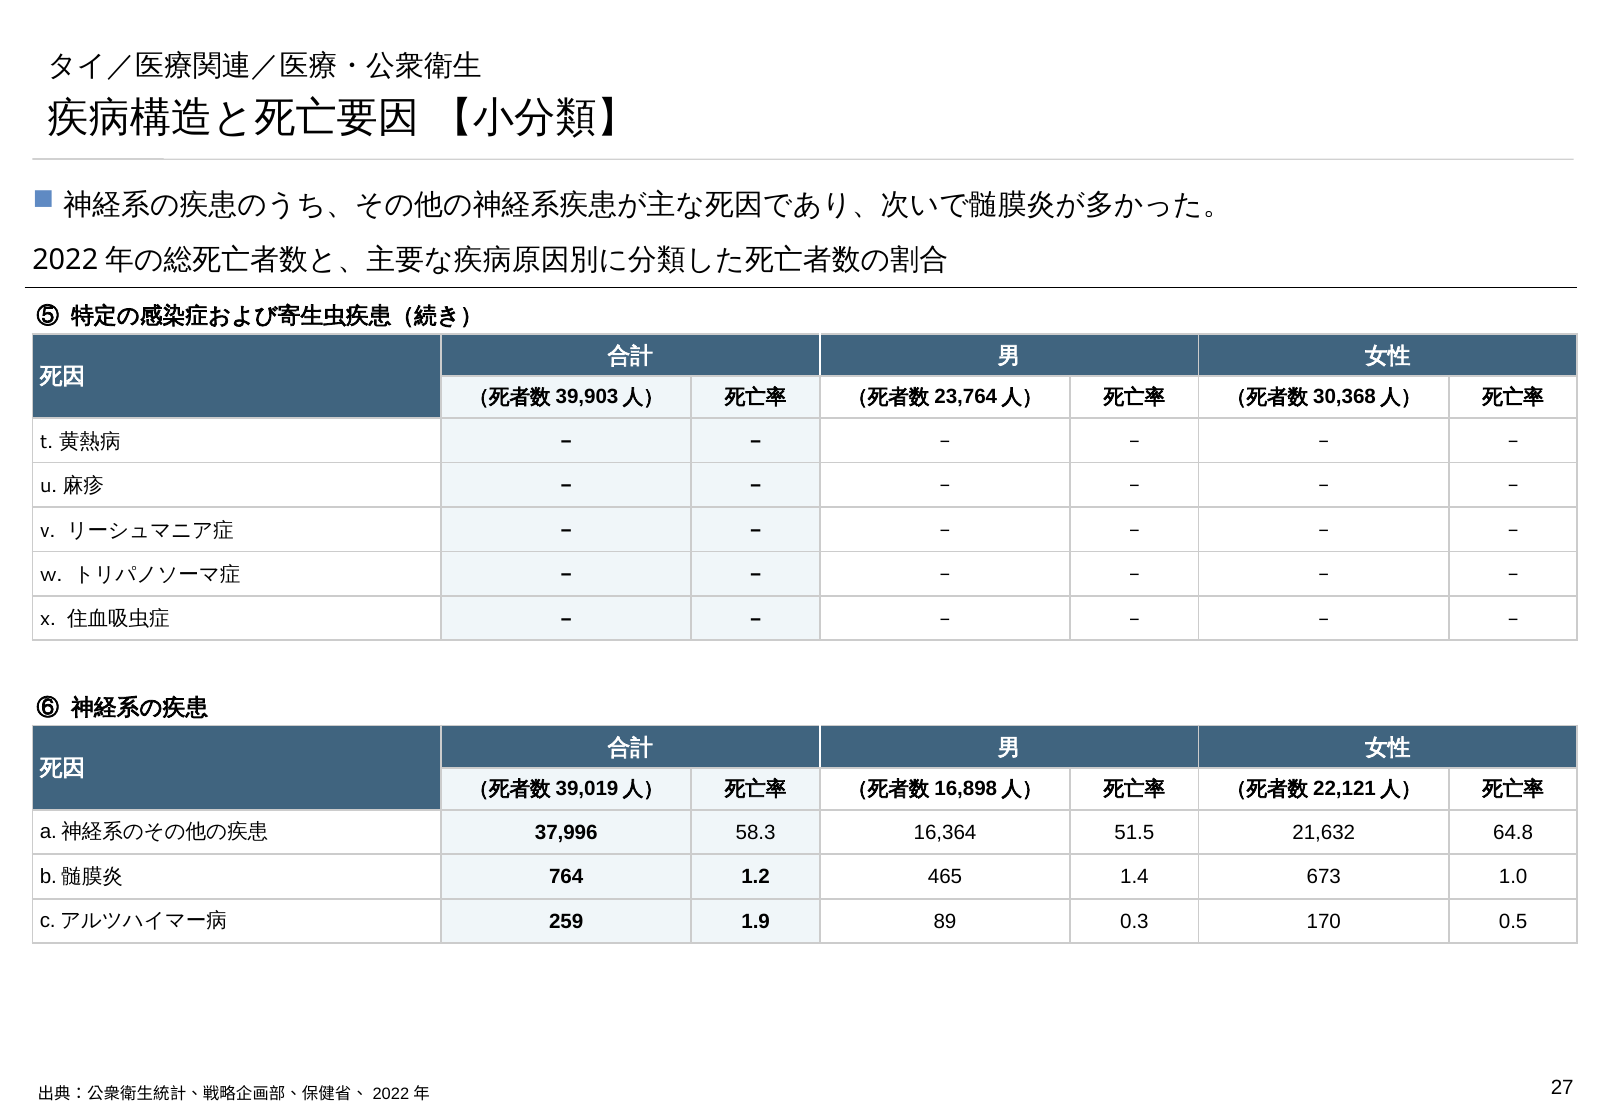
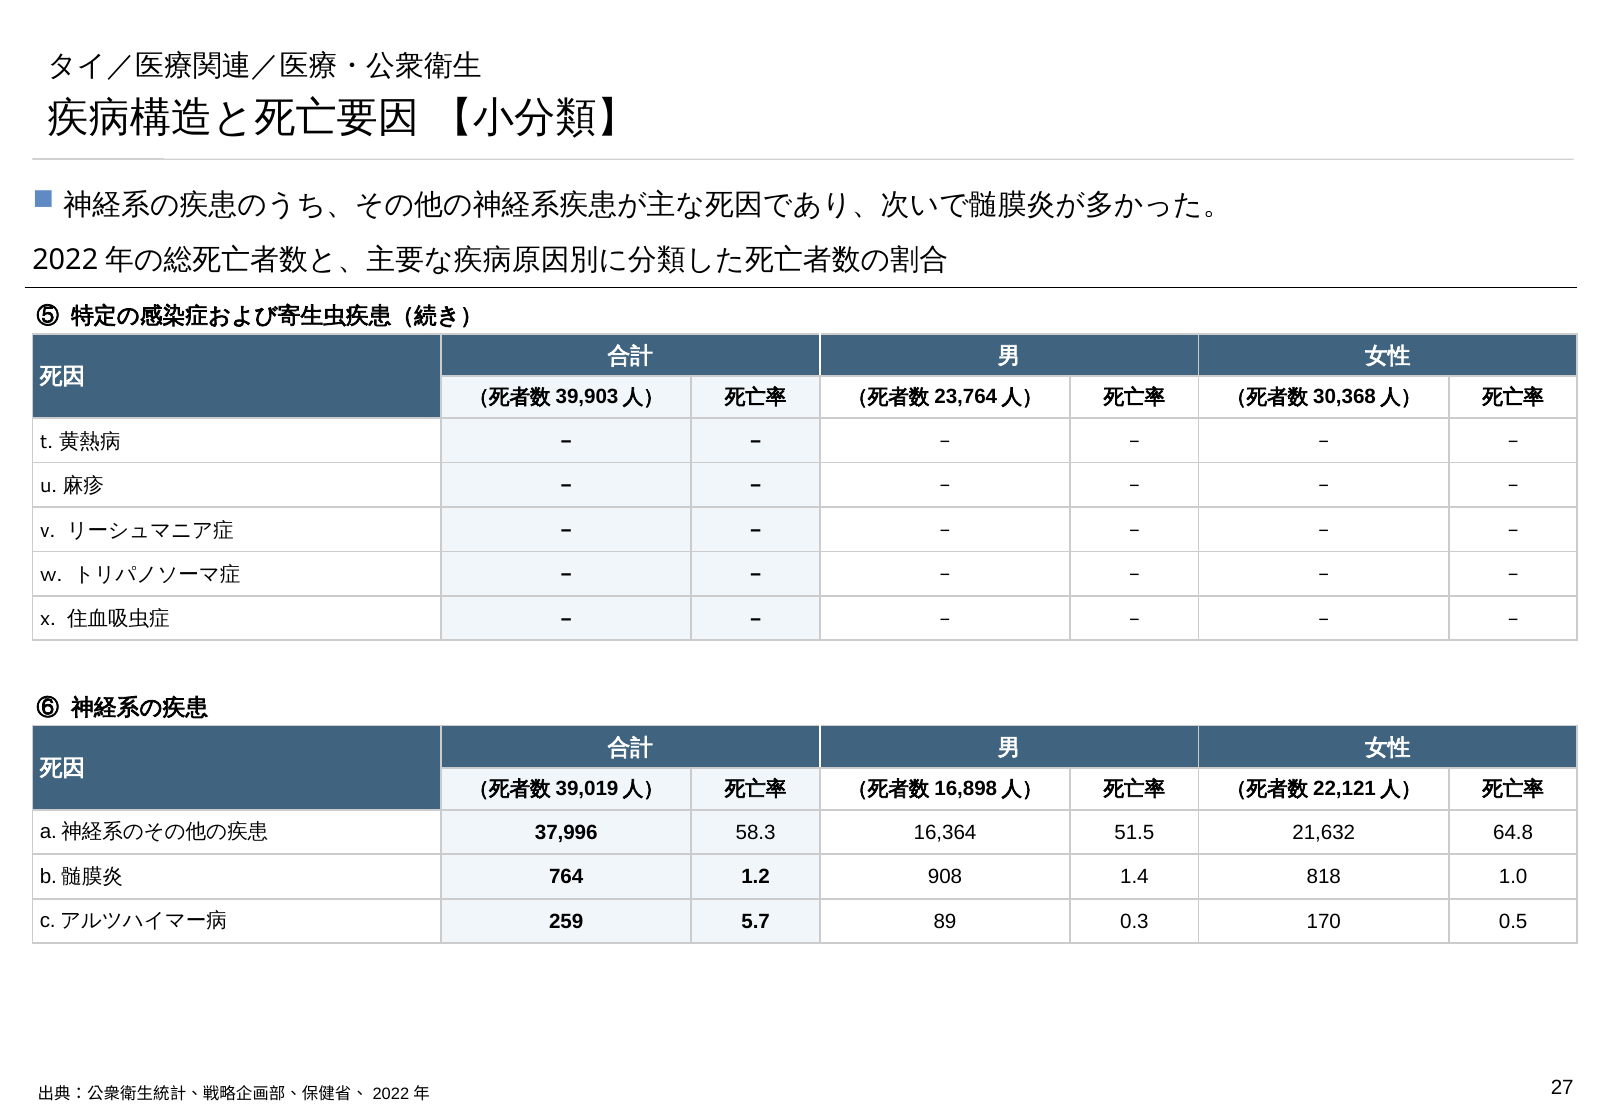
465: 465 -> 908 (945, 877)
673: 673 -> 818 (1324, 877)
1.9: 1.9 -> 5.7 (756, 921)
